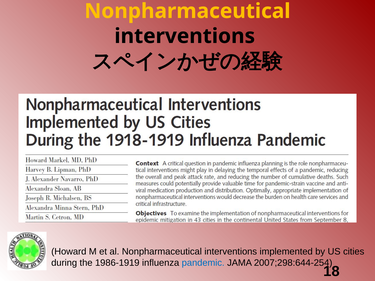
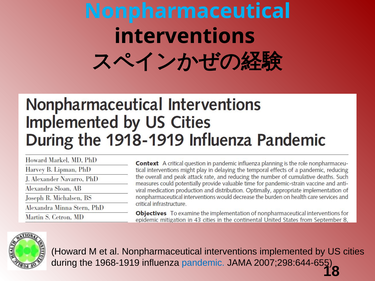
Nonpharmaceutical colour: yellow -> light blue (187, 11)
1986-1919: 1986-1919 -> 1968-1919 (117, 263)
2007;298:644-254: 2007;298:644-254 -> 2007;298:644-655 (293, 263)
